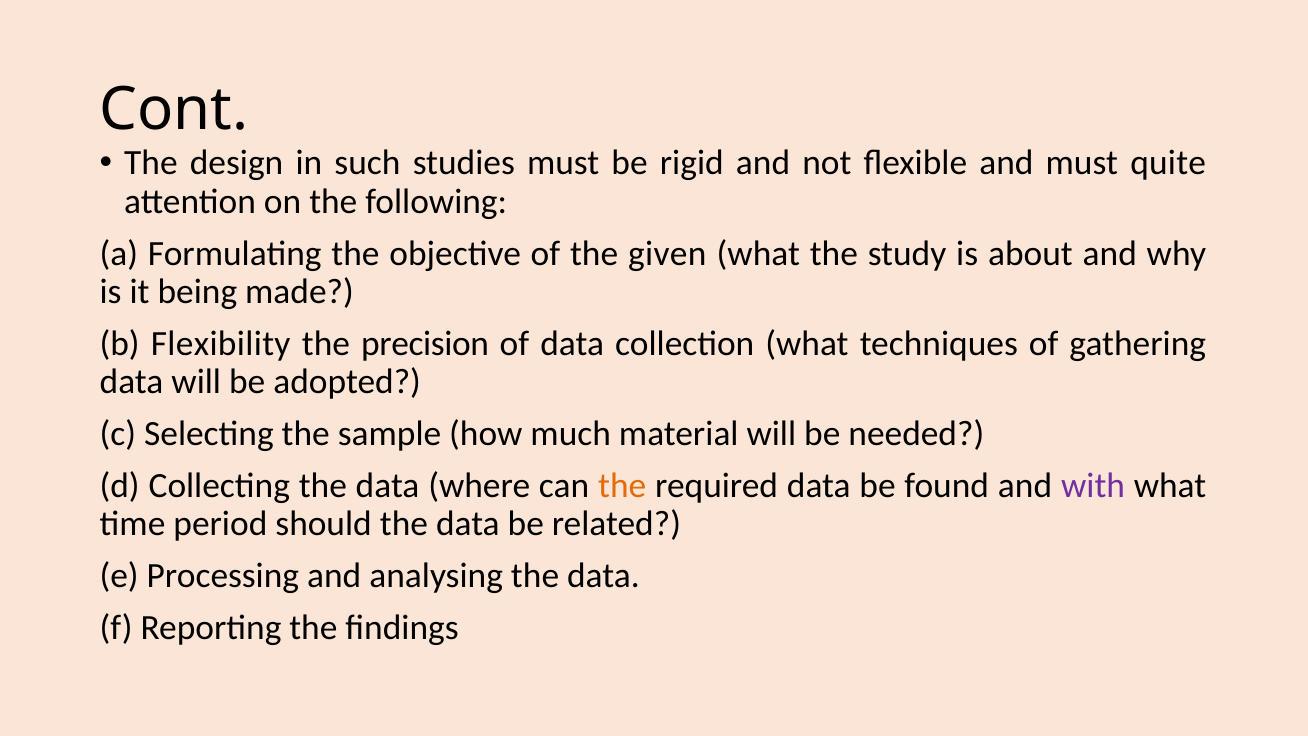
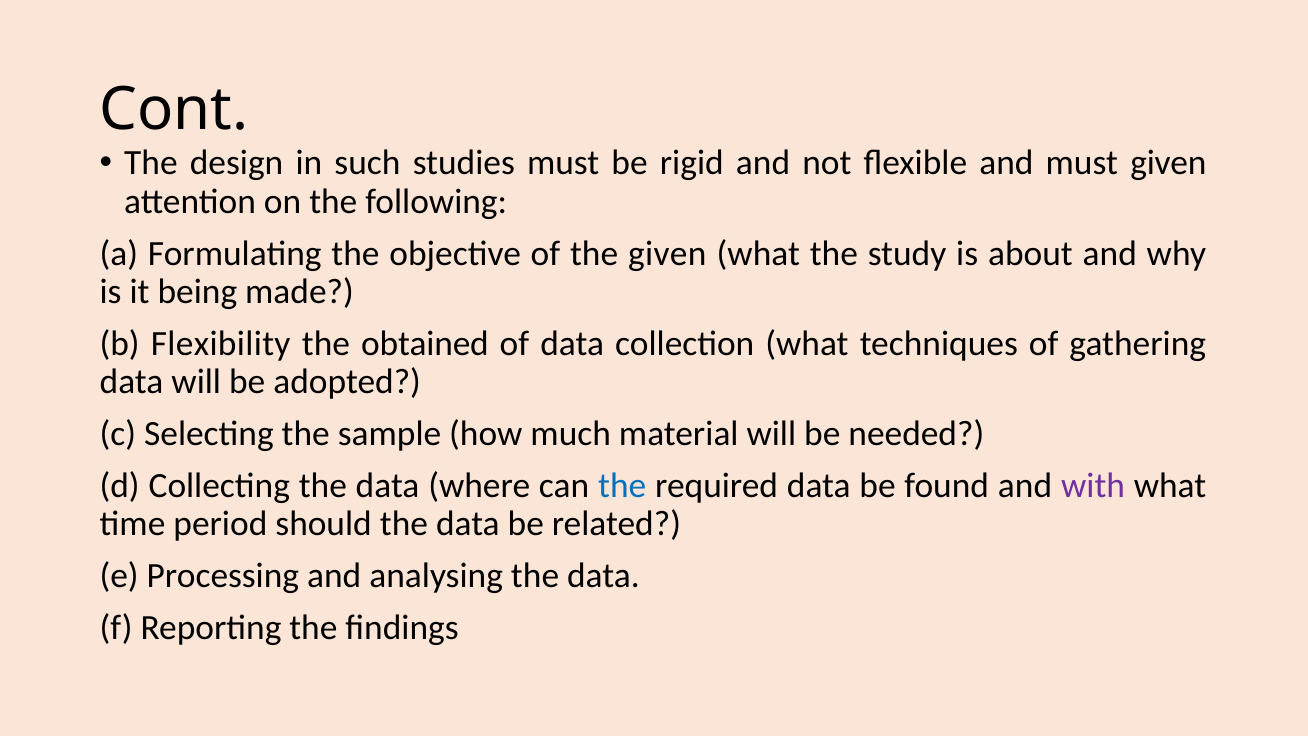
must quite: quite -> given (1168, 163)
precision: precision -> obtained (425, 343)
the colour: orange -> blue (622, 485)
